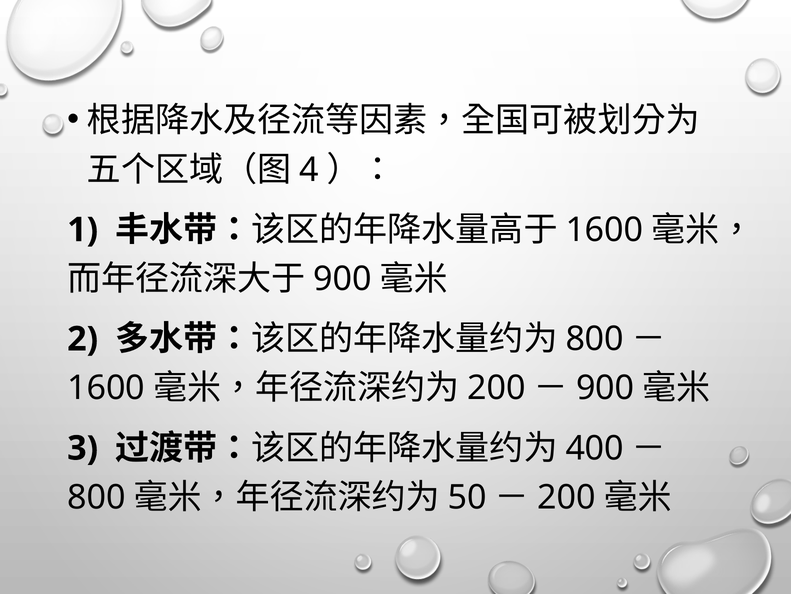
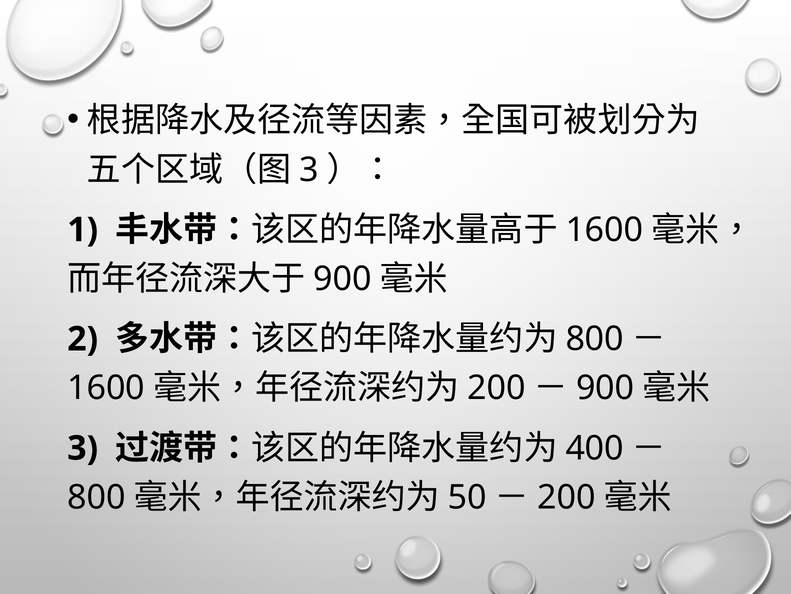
4: 4 -> 3 (309, 170)
